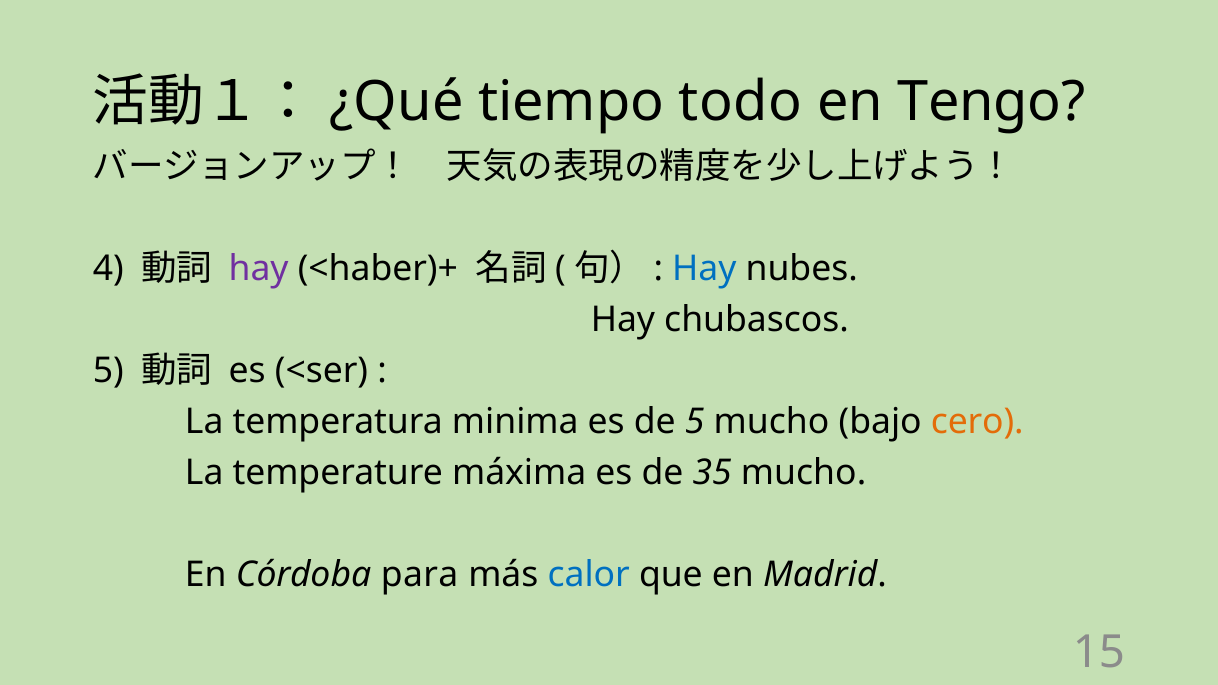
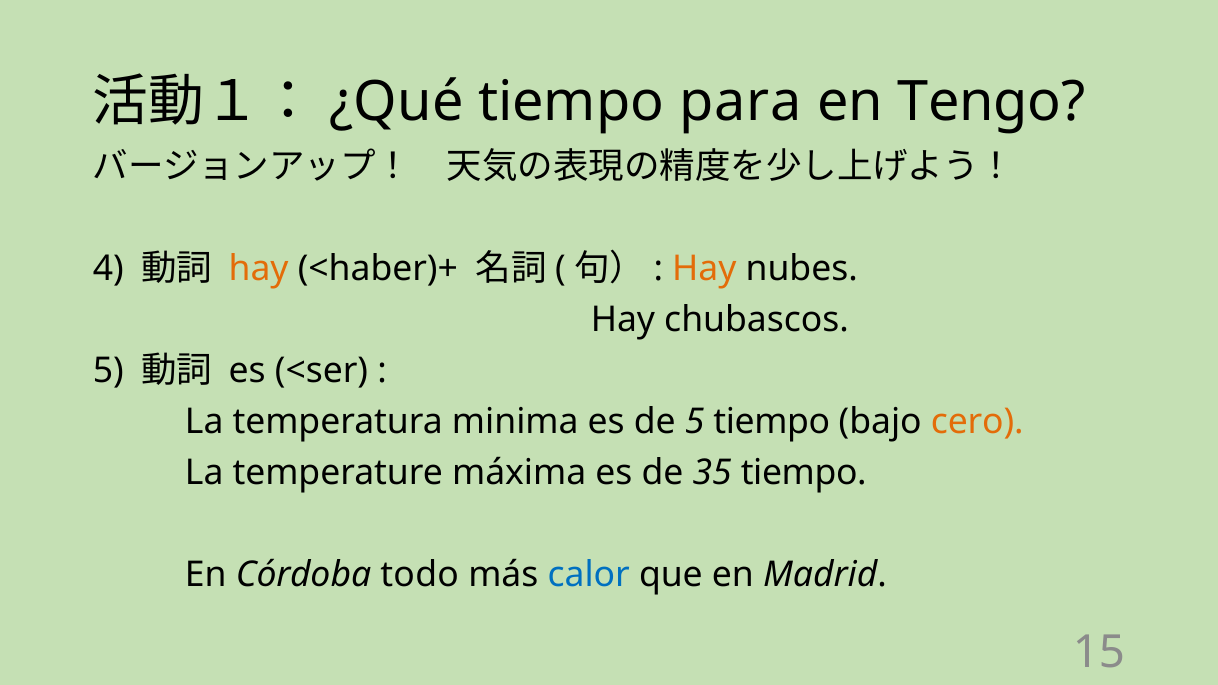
todo: todo -> para (741, 102)
hay colour: purple -> orange (259, 269)
Hay colour: blue -> orange (704, 269)
5 mucho: mucho -> tiempo (772, 422)
35 mucho: mucho -> tiempo (804, 473)
para: para -> todo (420, 575)
